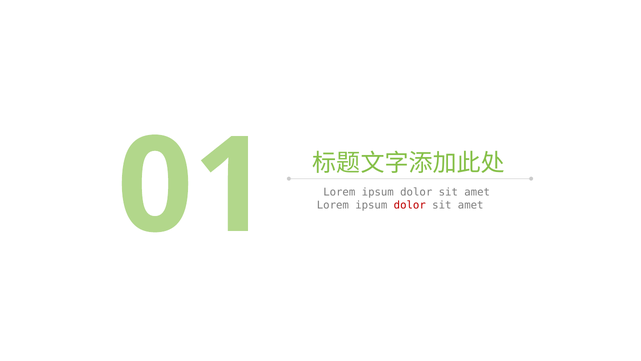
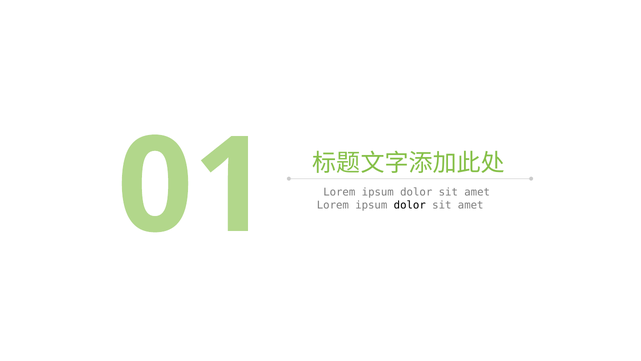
dolor colour: red -> black (410, 205)
